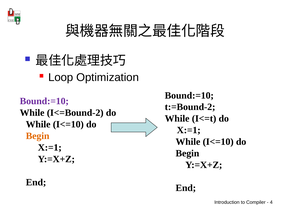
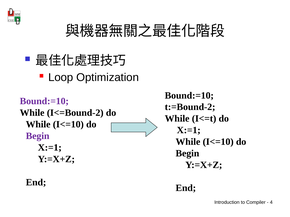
Begin colour: orange -> purple (38, 136)
